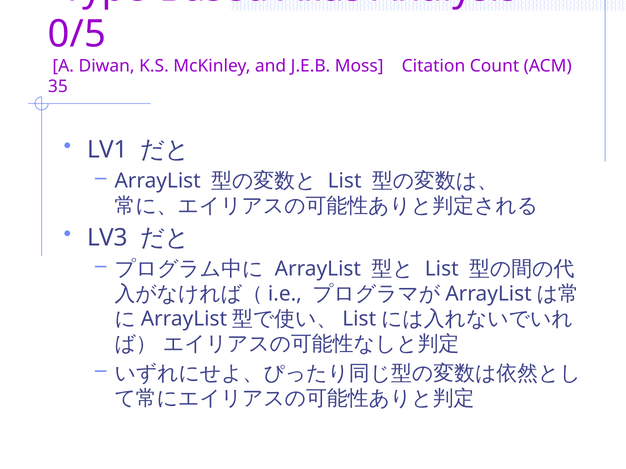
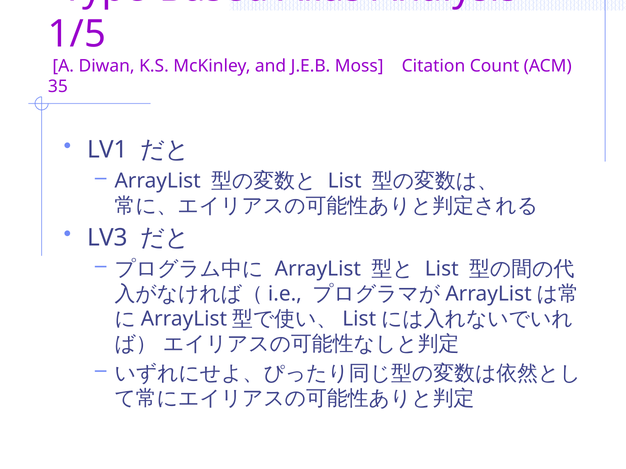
0/5: 0/5 -> 1/5 (77, 34)
